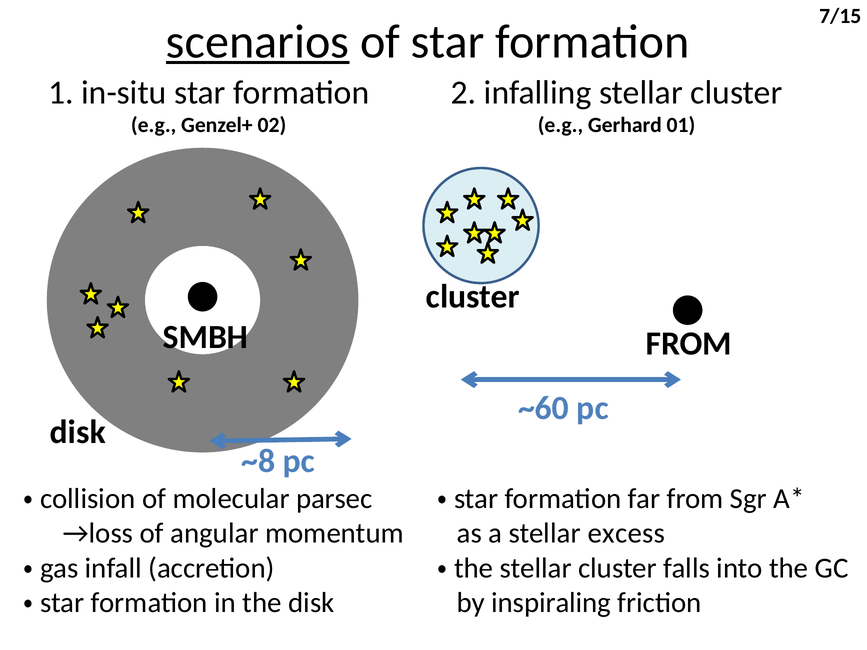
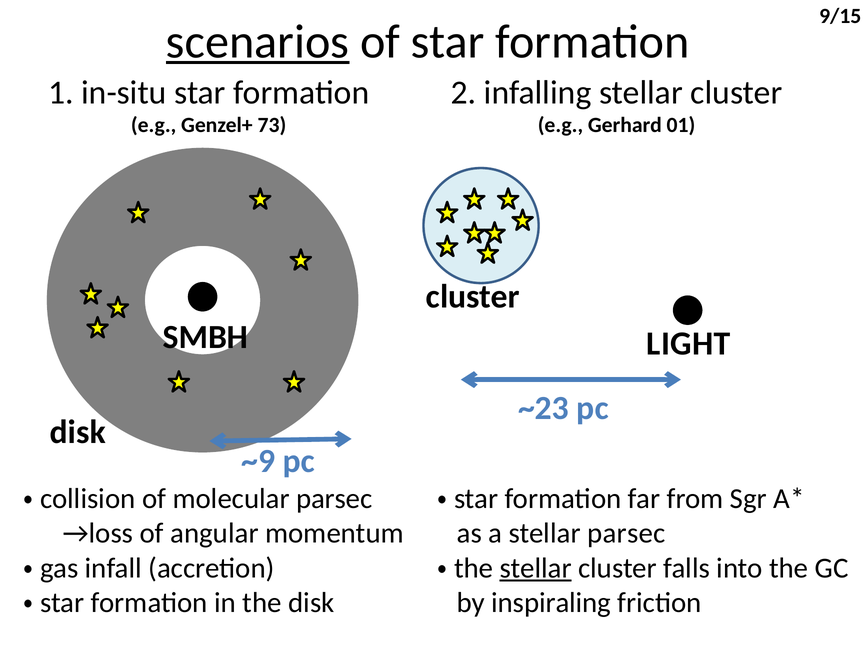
7/15: 7/15 -> 9/15 (840, 16)
02: 02 -> 73 (272, 125)
FROM: FROM -> LIGHT (688, 344)
~60: ~60 -> ~23 (544, 408)
~8: ~8 -> ~9 (258, 461)
stellar excess: excess -> parsec (626, 534)
stellar underline: none -> present (536, 568)
